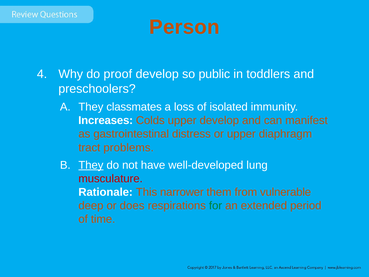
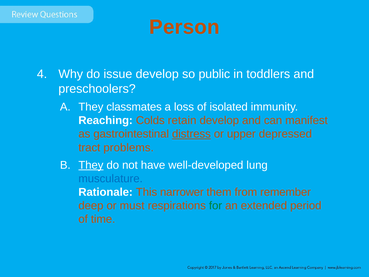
proof: proof -> issue (118, 74)
Increases: Increases -> Reaching (106, 120)
Colds upper: upper -> retain (182, 120)
distress underline: none -> present (191, 134)
diaphragm: diaphragm -> depressed (285, 134)
musculature colour: red -> blue (111, 178)
vulnerable: vulnerable -> remember (286, 192)
does: does -> must (132, 205)
